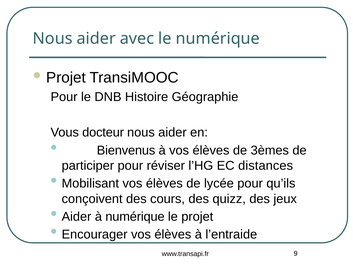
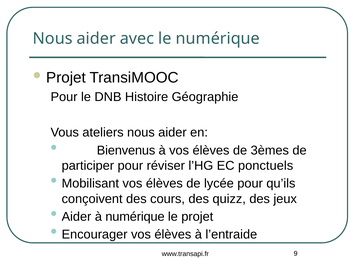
docteur: docteur -> ateliers (103, 132)
distances: distances -> ponctuels (266, 166)
